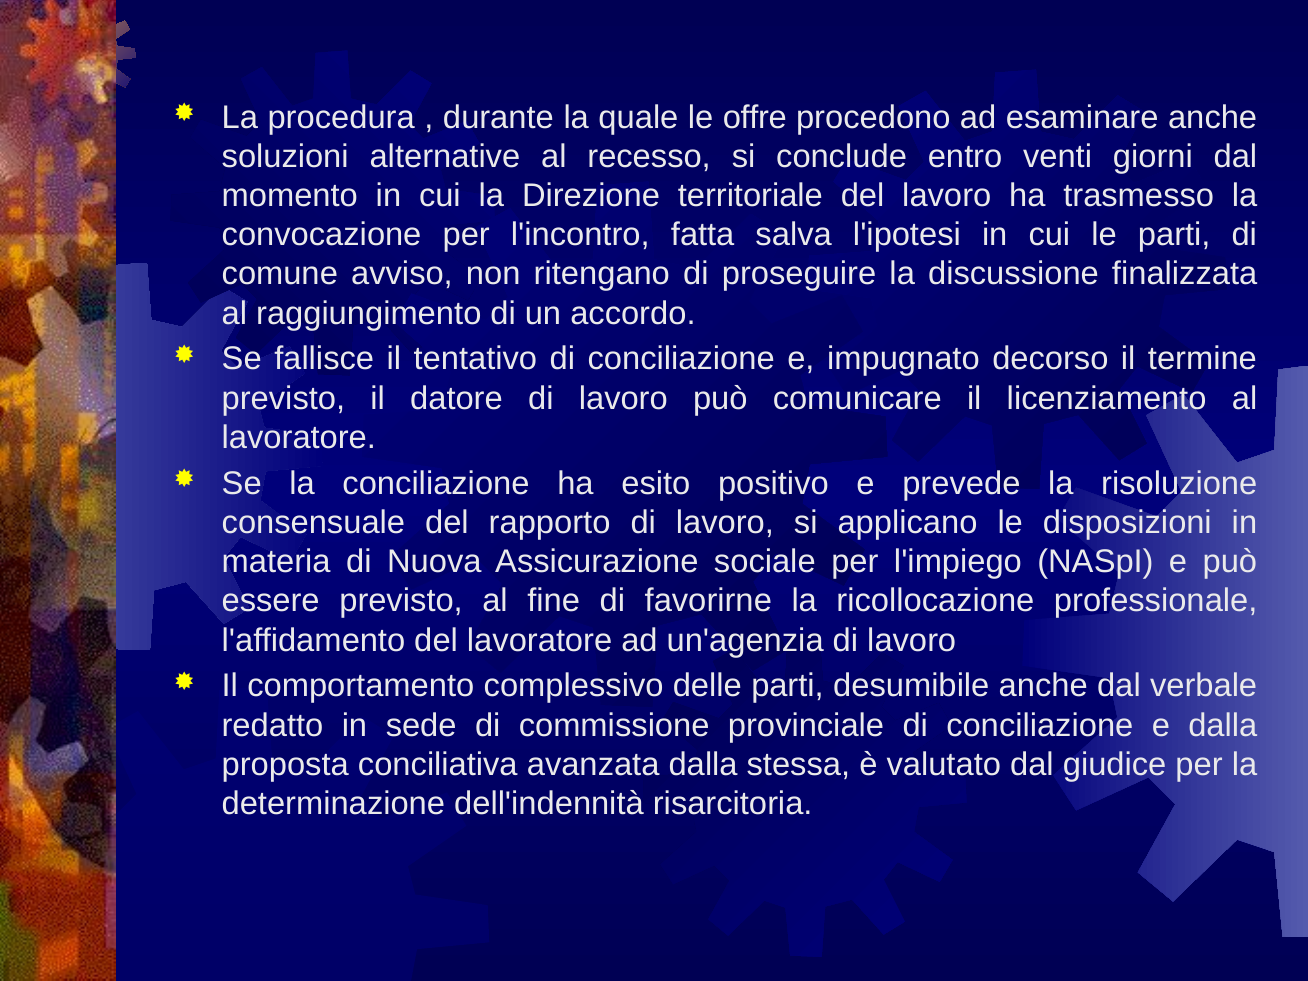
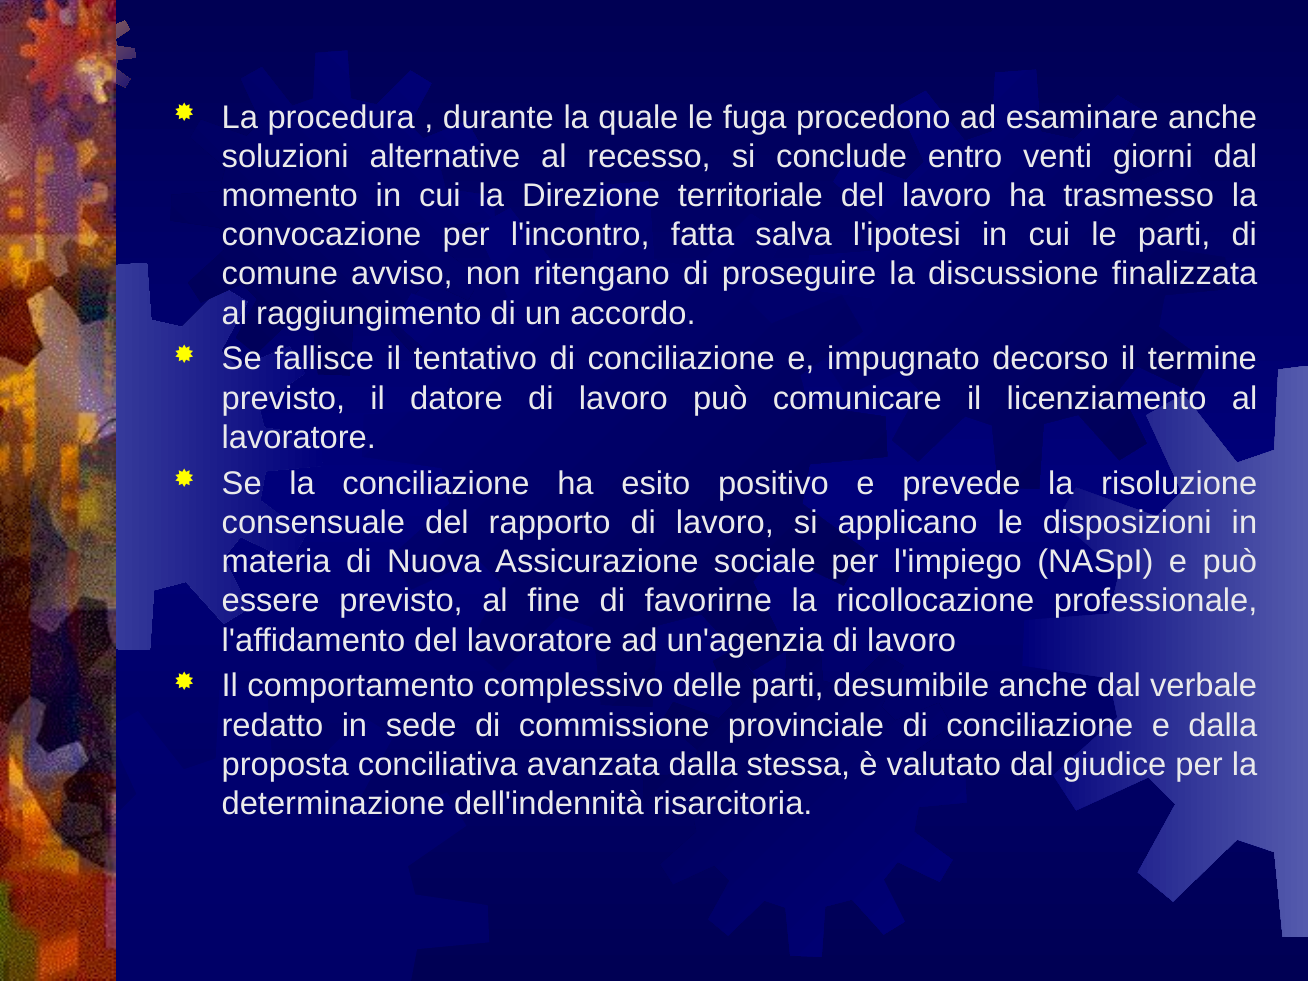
offre: offre -> fuga (755, 117)
